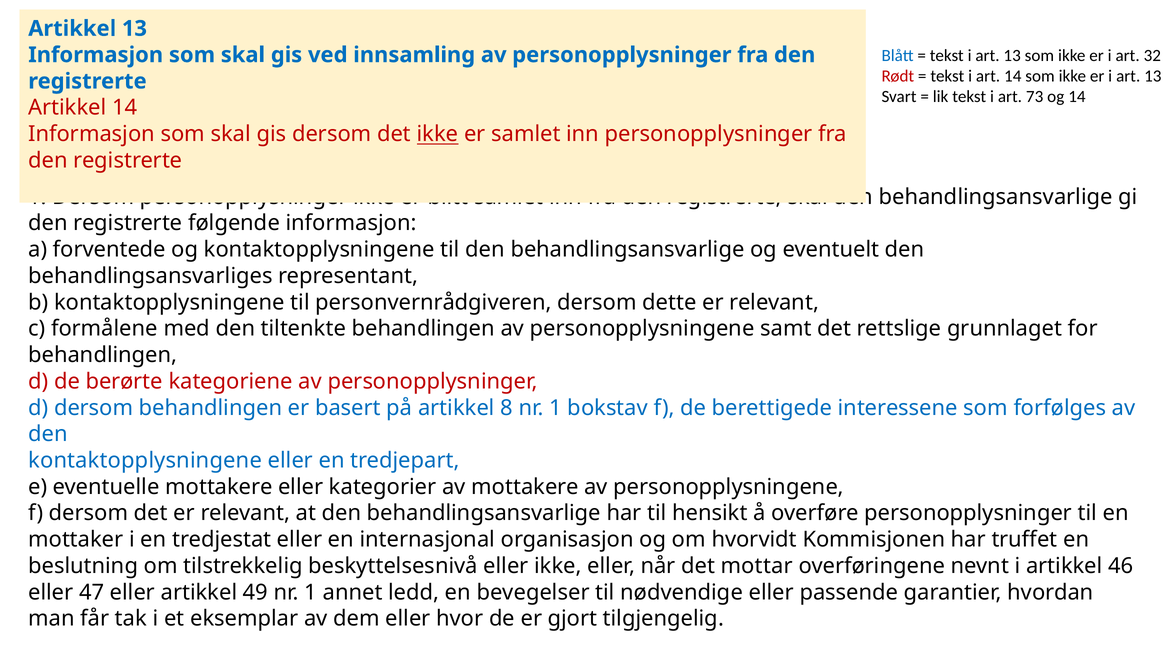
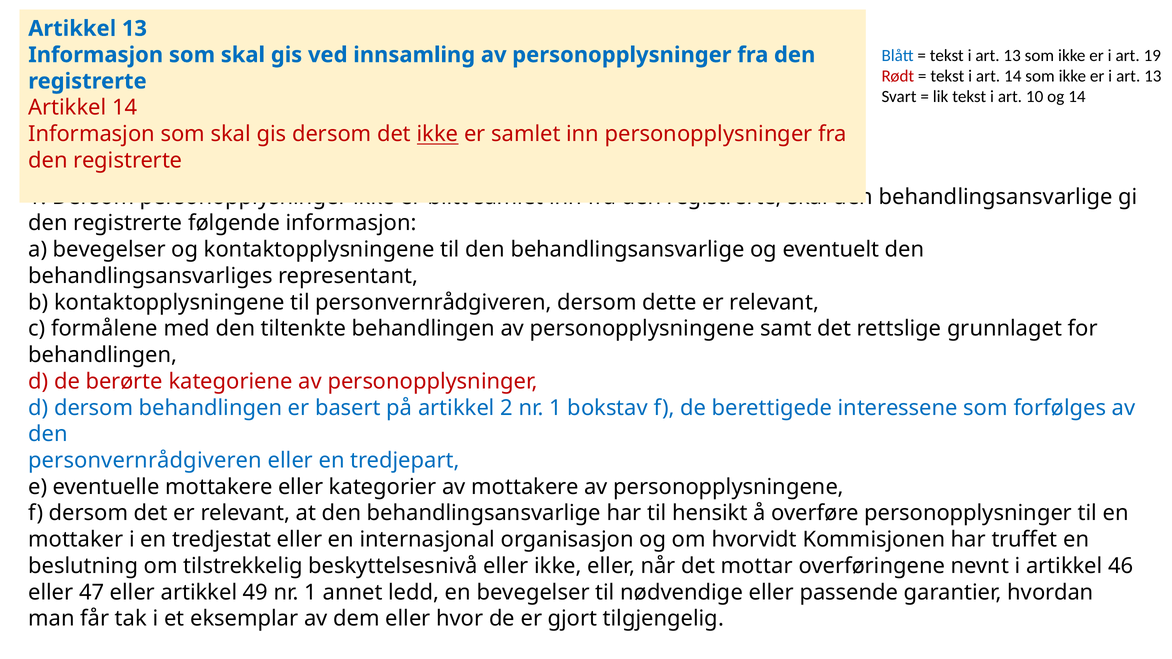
32: 32 -> 19 (1152, 56)
73: 73 -> 10 (1035, 97)
a forventede: forventede -> bevegelser (109, 250)
8: 8 -> 2 (507, 408)
kontaktopplysningene: kontaktopplysningene -> personvernrådgiveren (145, 461)
